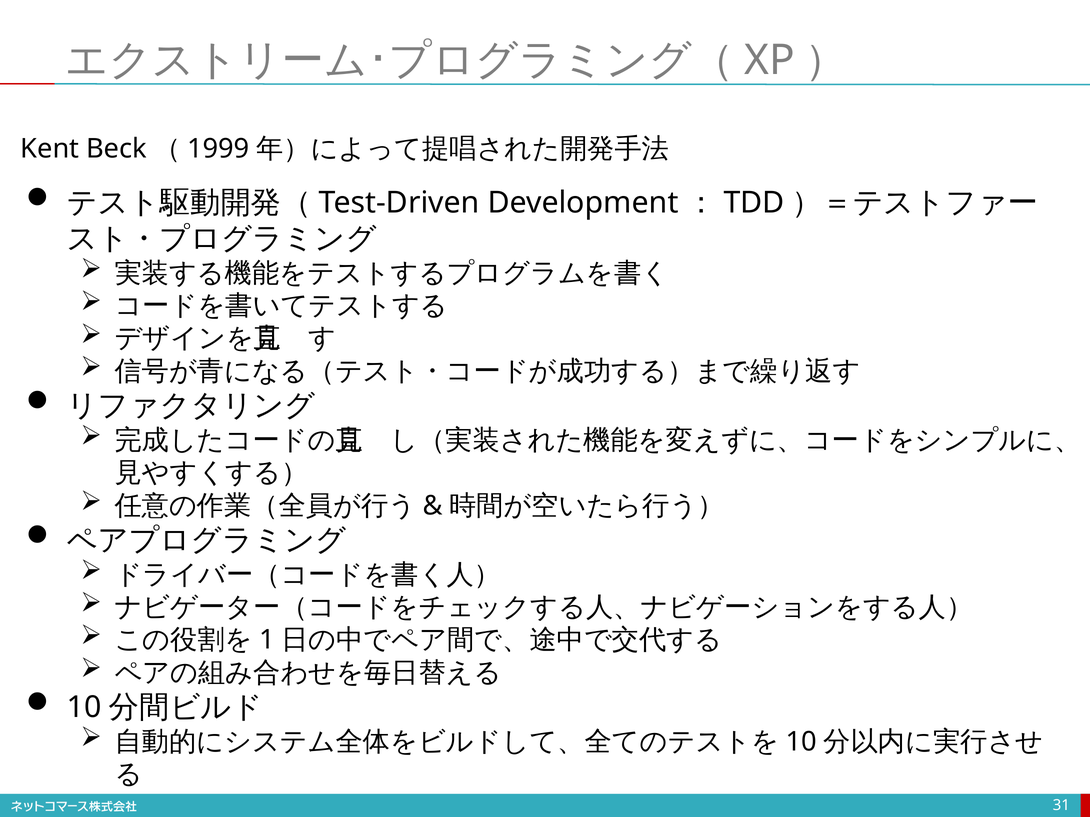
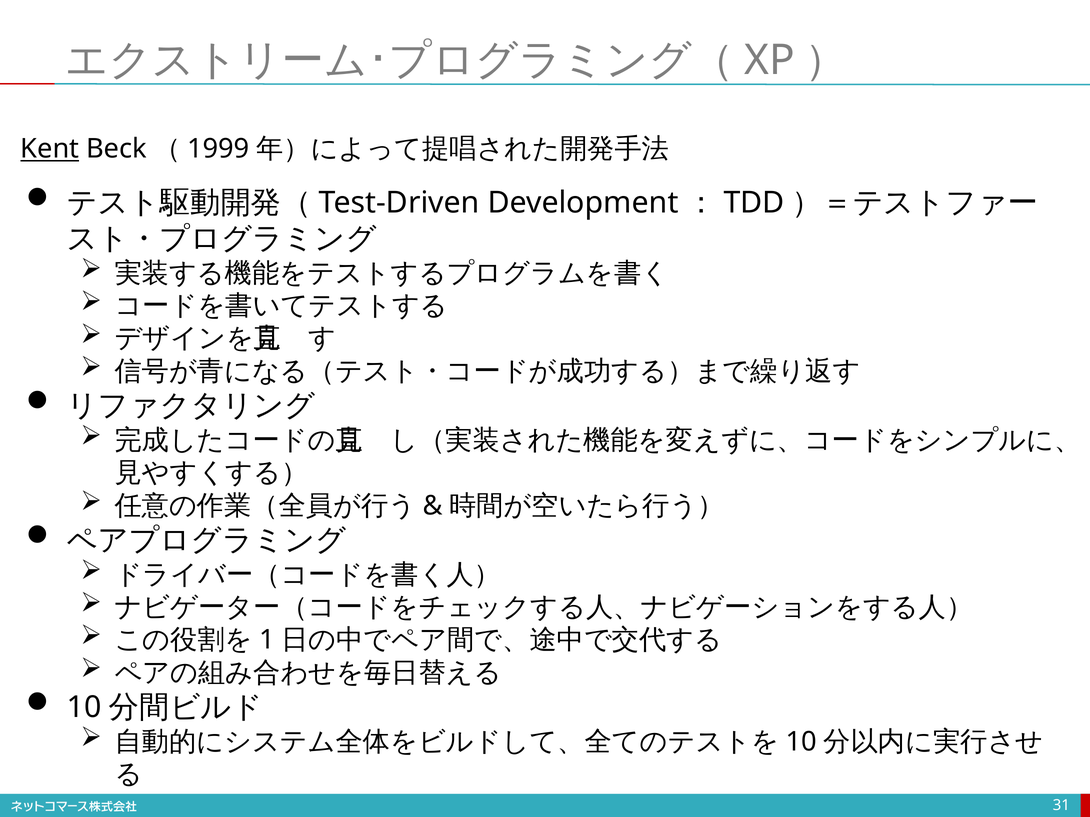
Kent underline: none -> present (50, 149)
